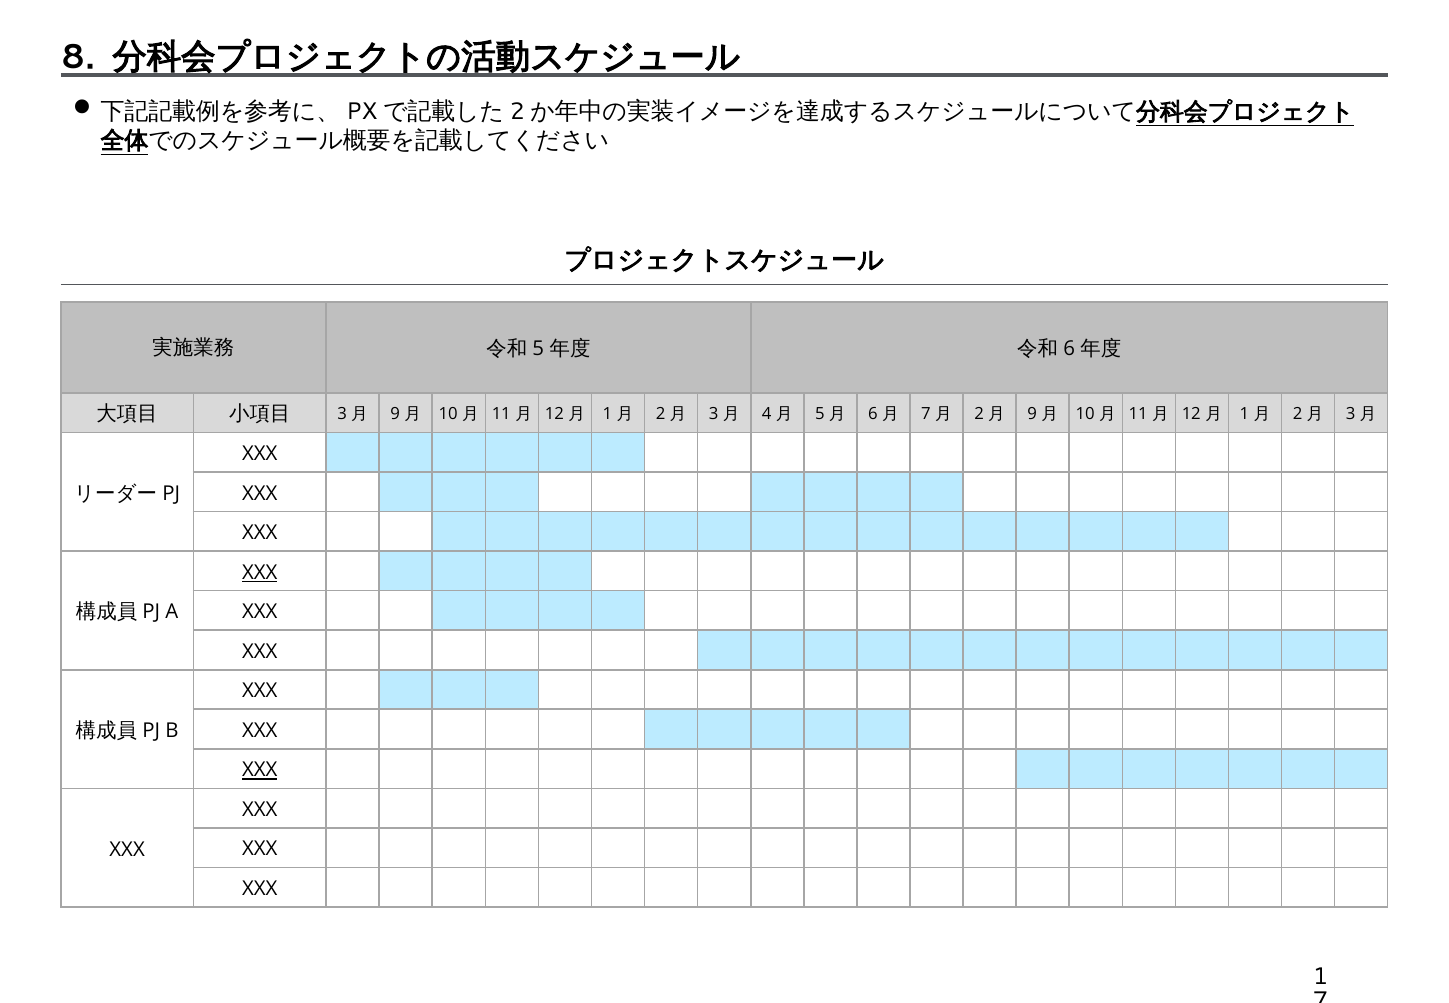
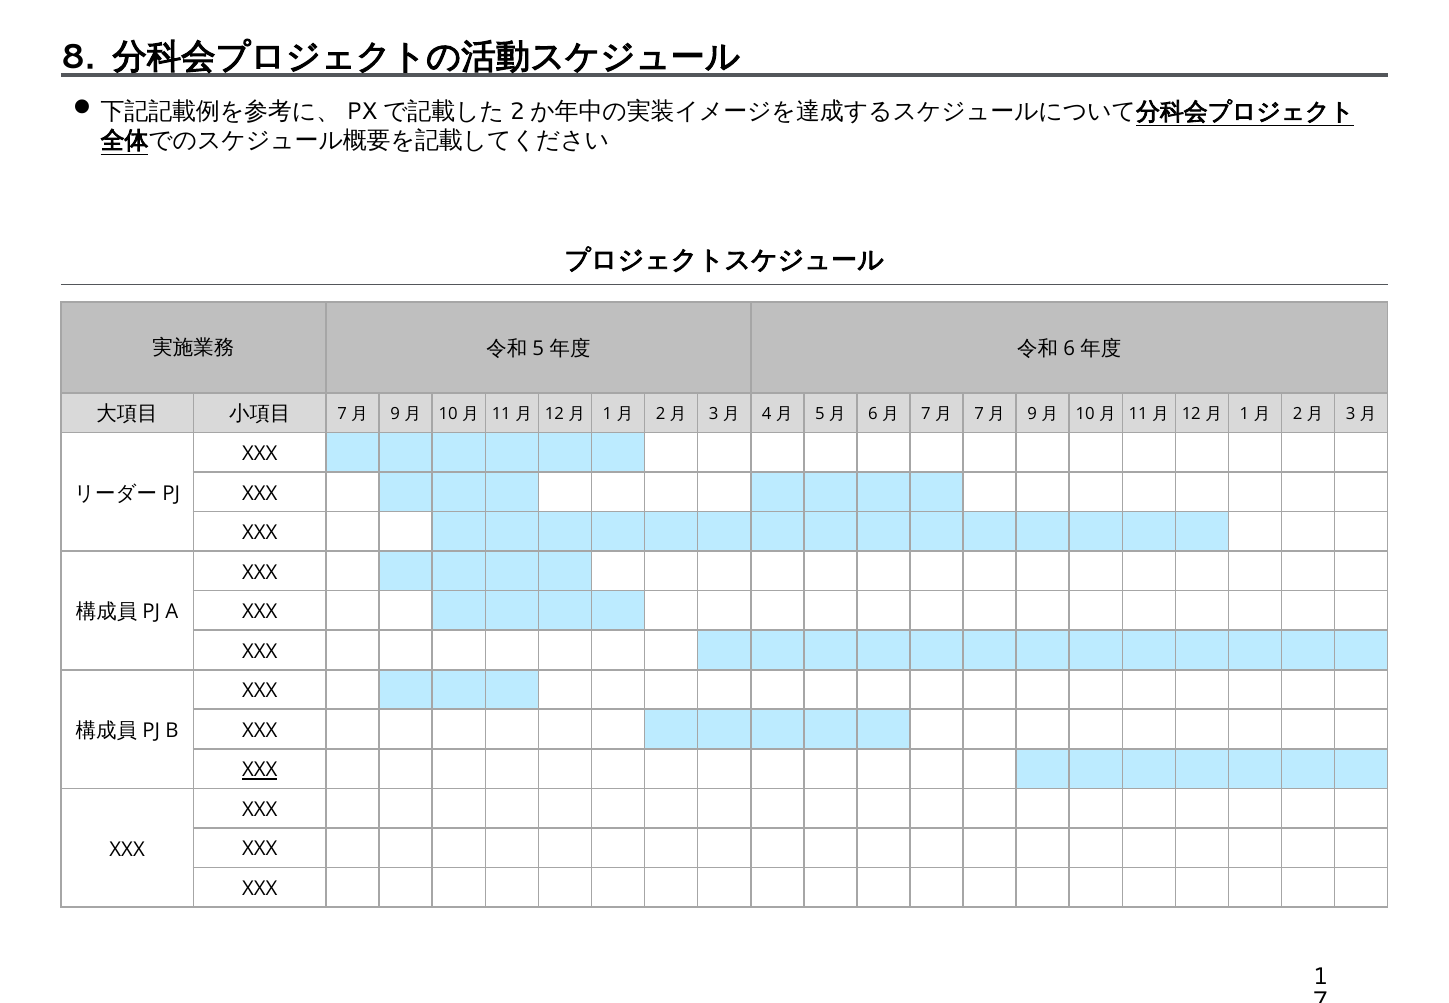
3: 3 -> 7 (342, 414)
2: 2 -> 7 (979, 414)
XXX underline: present -> none (260, 573)
